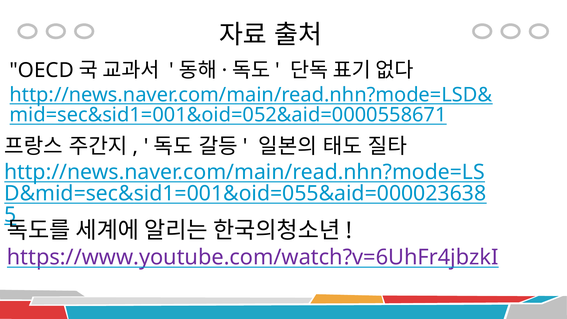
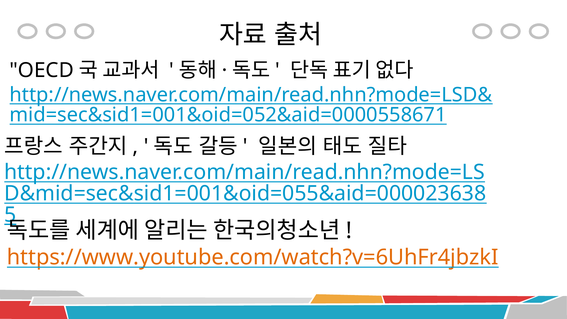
https://www.youtube.com/watch?v=6UhFr4jbzkI colour: purple -> orange (253, 257)
